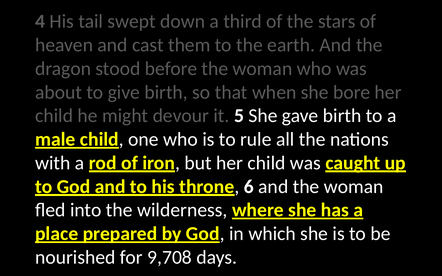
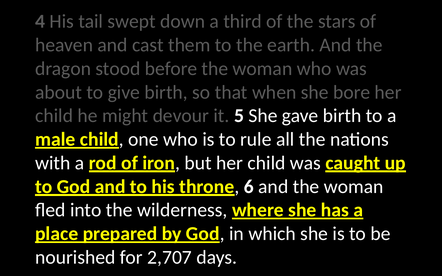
9,708: 9,708 -> 2,707 (170, 257)
